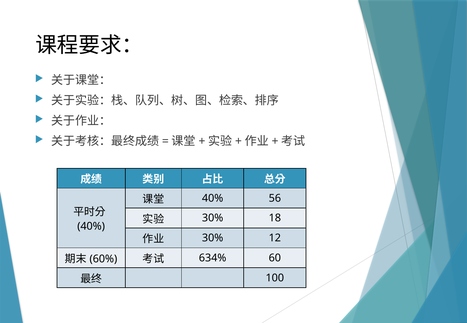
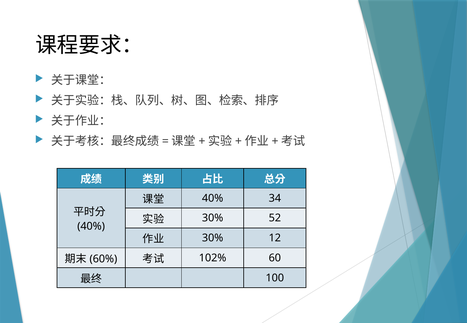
56: 56 -> 34 (275, 198)
18: 18 -> 52 (275, 218)
634%: 634% -> 102% (213, 258)
